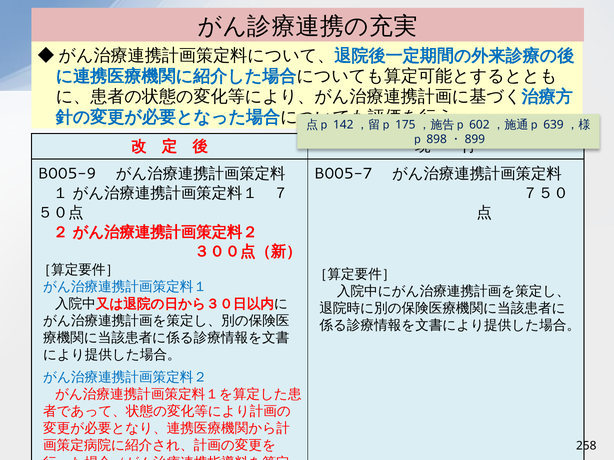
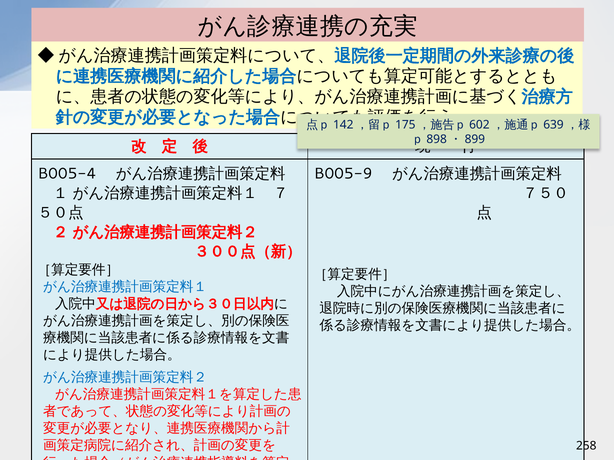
B005-9: B005-9 -> B005-4 (67, 174)
B005-7: B005-7 -> B005-9 (343, 174)
